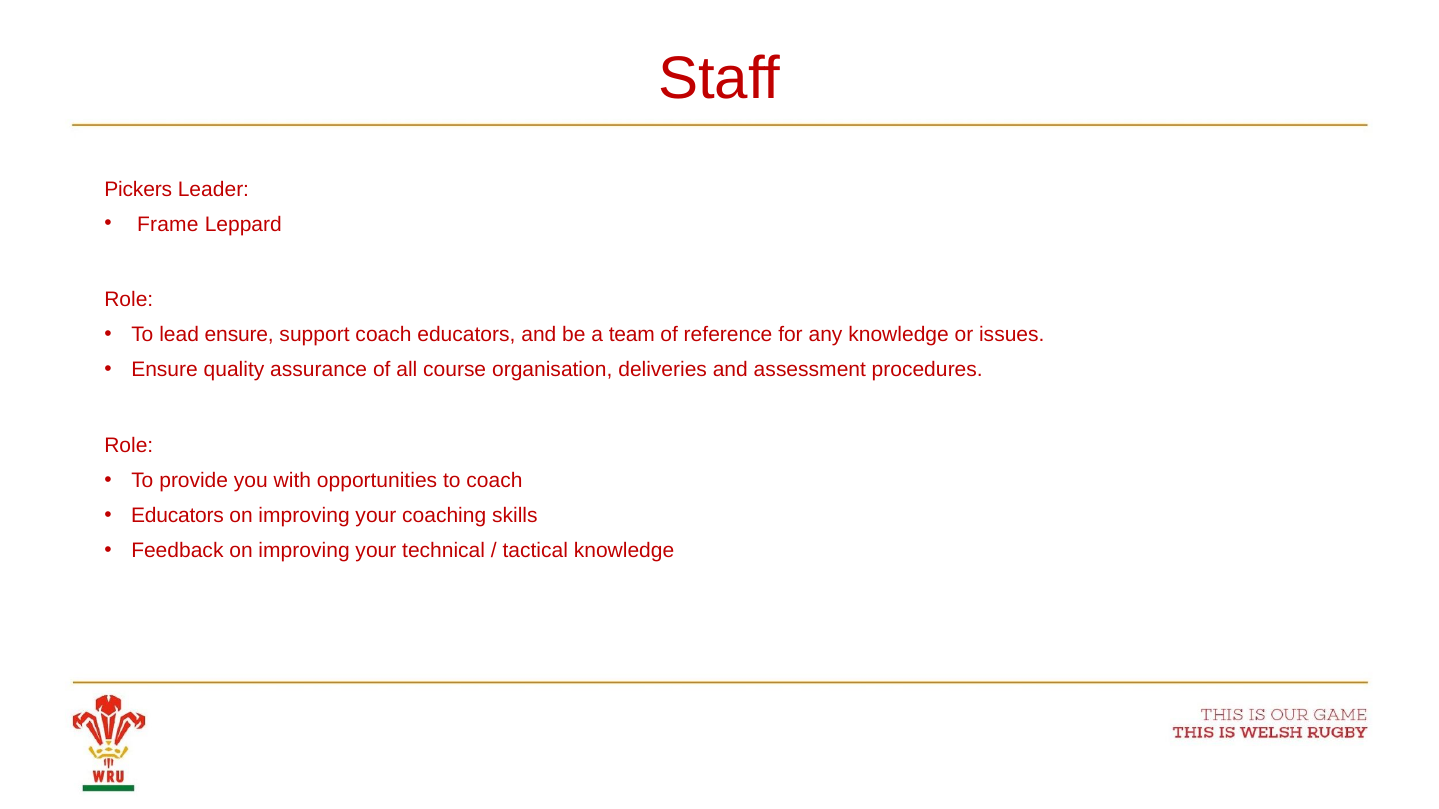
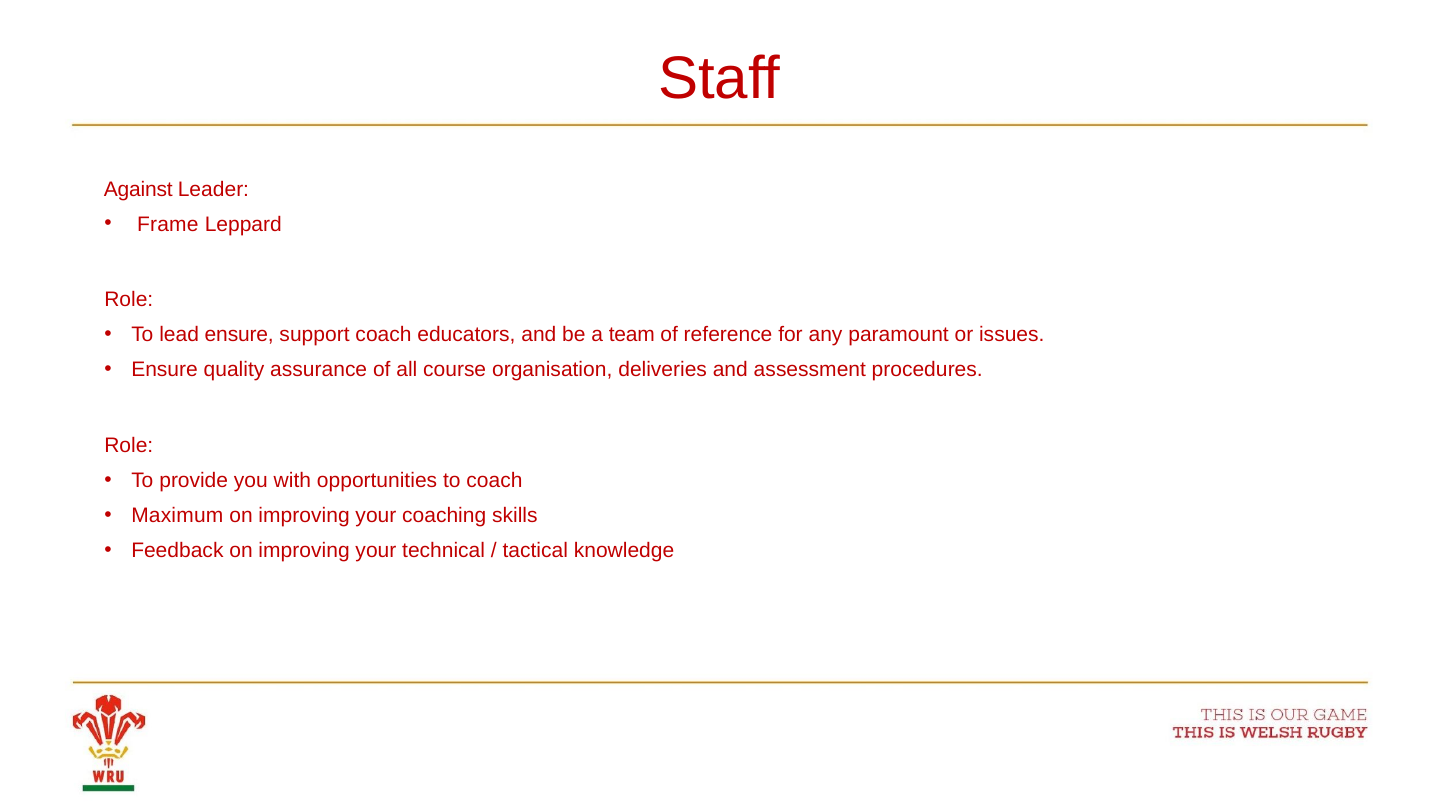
Pickers: Pickers -> Against (138, 189)
any knowledge: knowledge -> paramount (899, 335)
Educators: Educators -> Maximum (177, 516)
